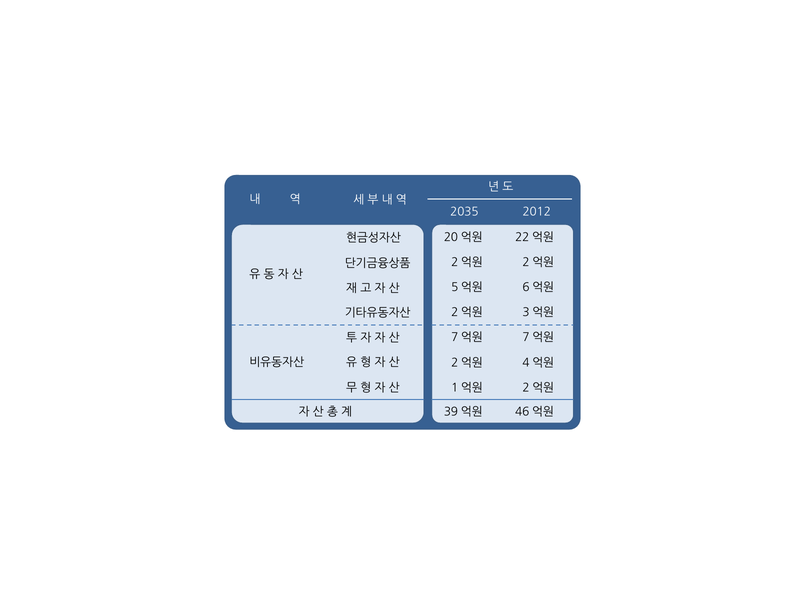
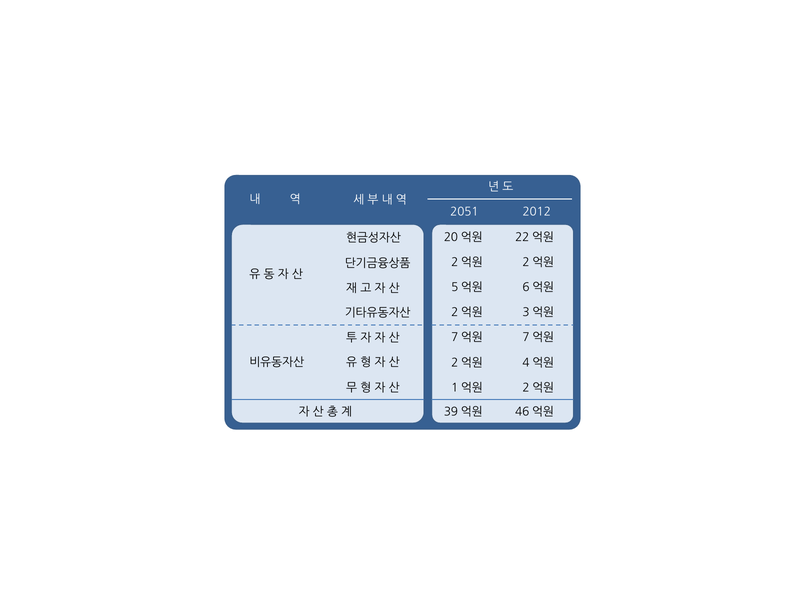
2035: 2035 -> 2051 (464, 212)
